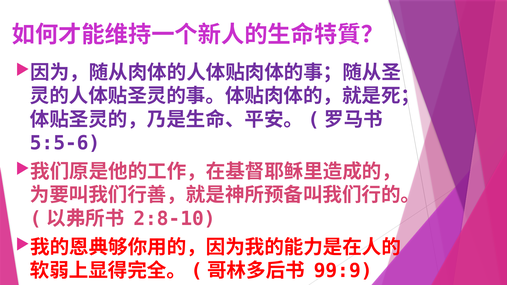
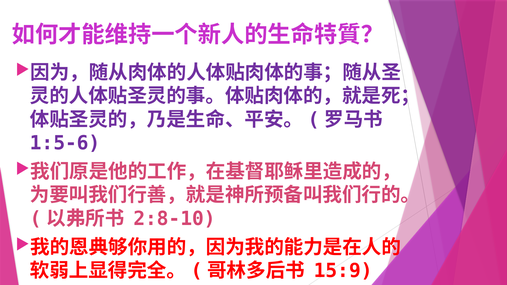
5:5-6: 5:5-6 -> 1:5-6 (65, 143)
99:9: 99:9 -> 15:9 (343, 271)
